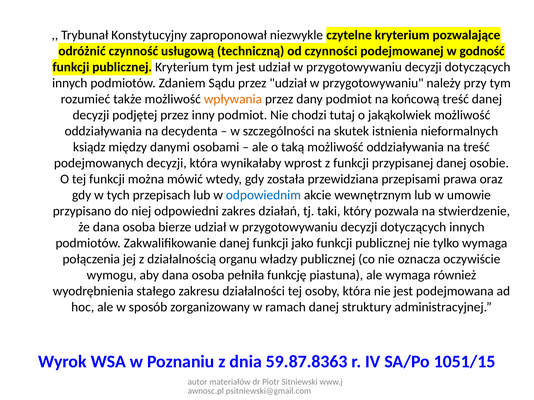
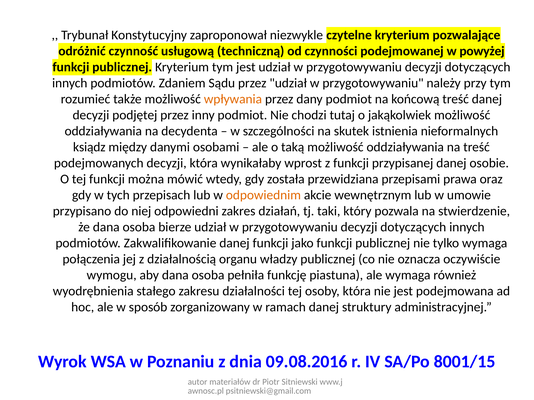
godność: godność -> powyżej (482, 51)
odpowiednim colour: blue -> orange (263, 195)
59.87.8363: 59.87.8363 -> 09.08.2016 (307, 362)
1051/15: 1051/15 -> 8001/15 (465, 362)
